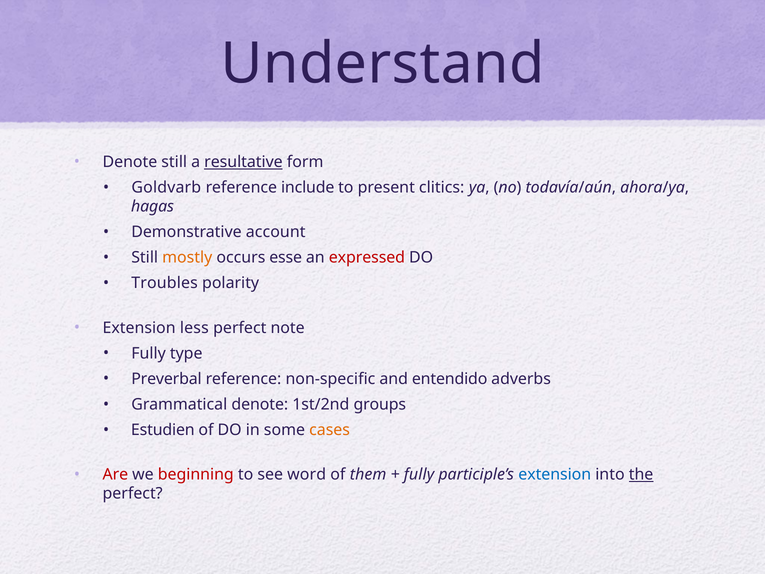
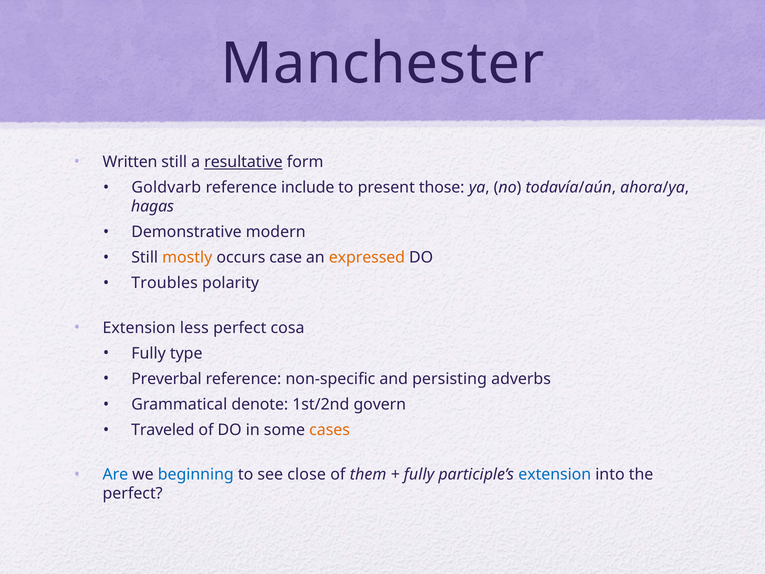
Understand: Understand -> Manchester (383, 64)
Denote: Denote -> Written (130, 162)
clitics: clitics -> those (442, 187)
account: account -> modern (276, 232)
esse: esse -> case (286, 258)
expressed colour: red -> orange (367, 258)
note: note -> cosa (288, 328)
entendido: entendido -> persisting (450, 379)
groups: groups -> govern (380, 404)
Estudien: Estudien -> Traveled (163, 430)
Are colour: red -> blue (115, 474)
beginning colour: red -> blue (196, 474)
word: word -> close (307, 474)
the underline: present -> none (641, 474)
